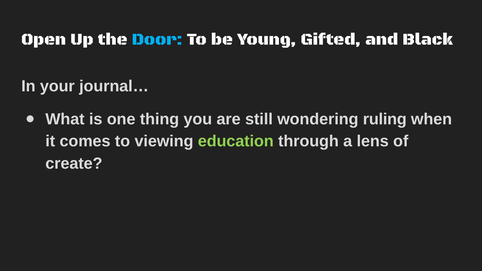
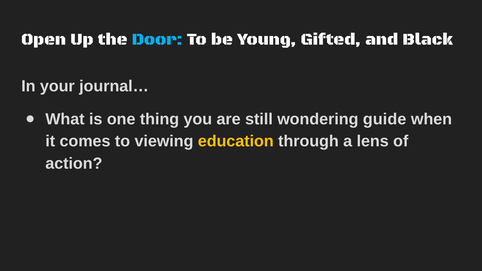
ruling: ruling -> guide (385, 119)
education colour: light green -> yellow (236, 141)
create: create -> action (74, 163)
